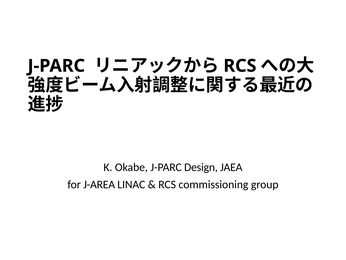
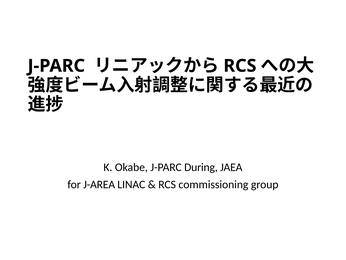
Design: Design -> During (201, 167)
